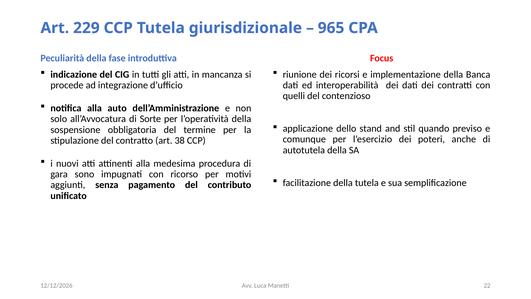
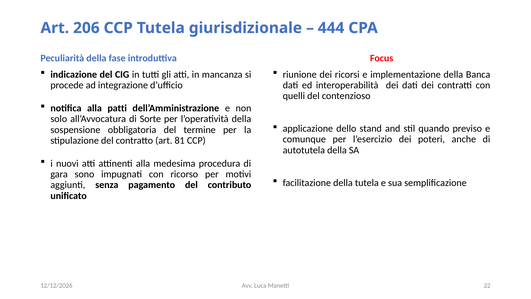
229: 229 -> 206 (86, 28)
965: 965 -> 444 (331, 28)
auto: auto -> patti (117, 108)
38: 38 -> 81 (180, 140)
